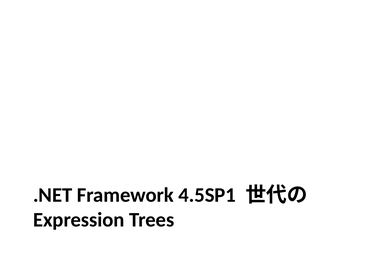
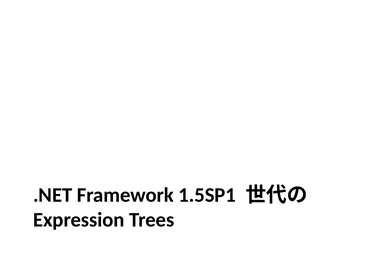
4.5SP1: 4.5SP1 -> 1.5SP1 (207, 194)
